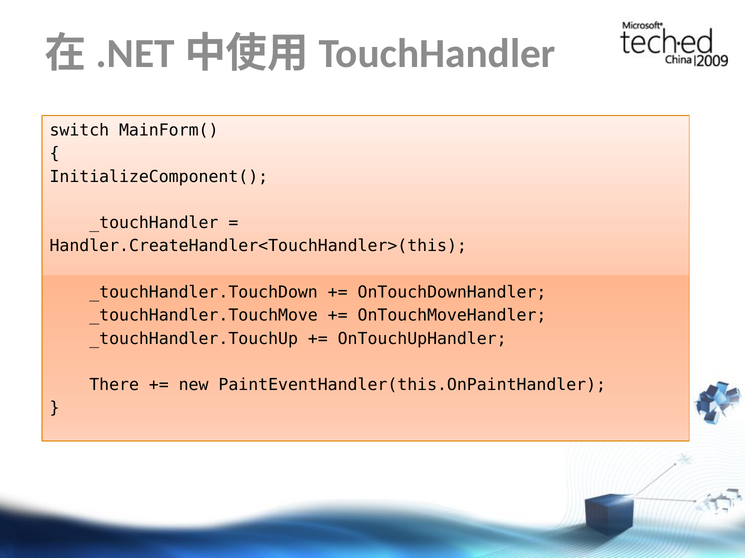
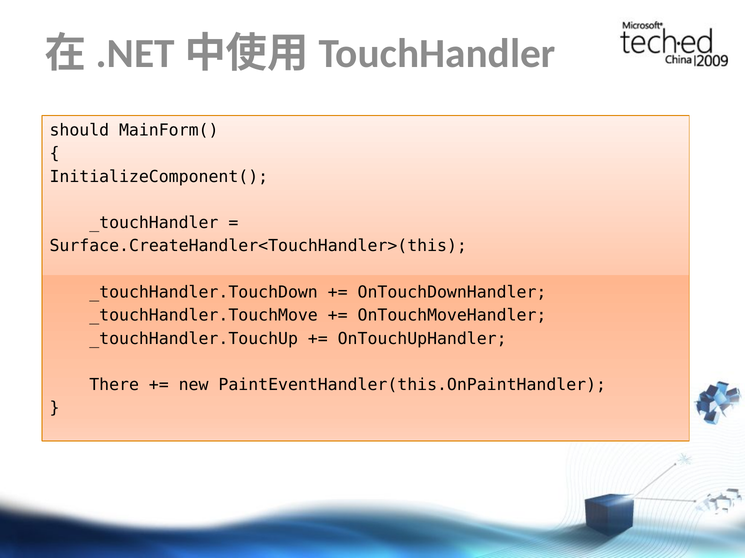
switch: switch -> should (79, 131)
Handler.CreateHandler<TouchHandler>(this: Handler.CreateHandler<TouchHandler>(this -> Surface.CreateHandler<TouchHandler>(this (258, 246)
